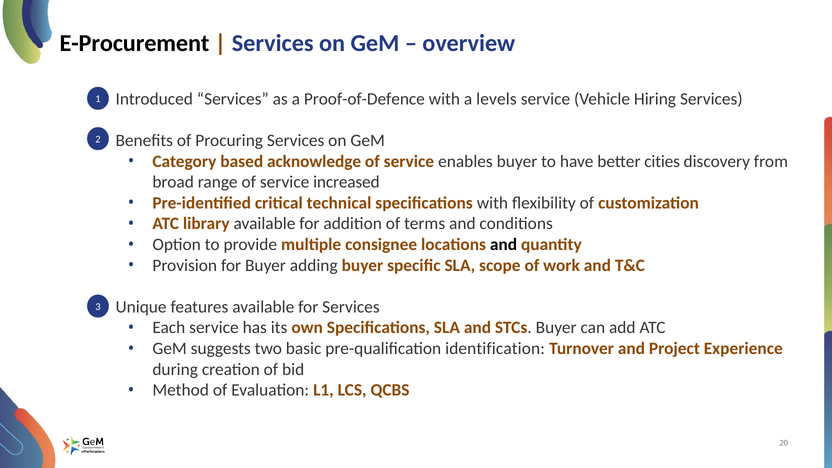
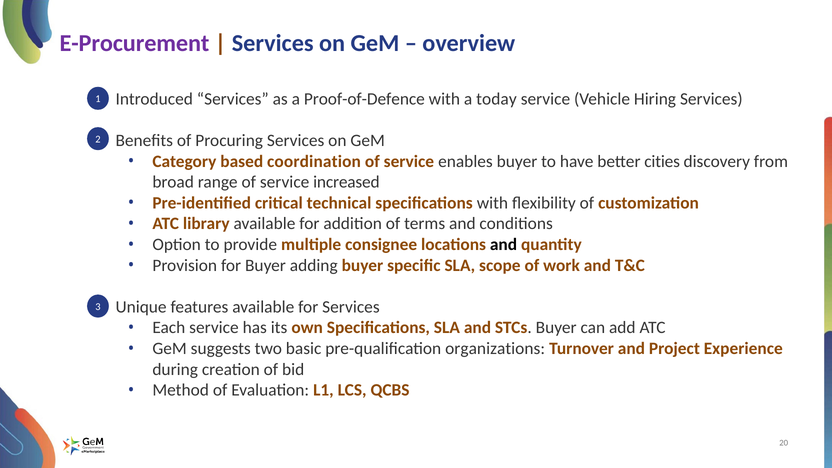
E-Procurement colour: black -> purple (134, 43)
levels: levels -> today (496, 99)
acknowledge: acknowledge -> coordination (314, 161)
identification: identification -> organizations (495, 349)
